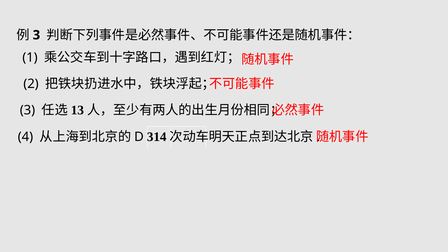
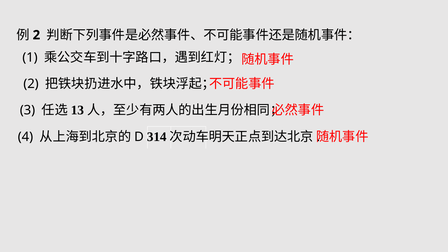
3: 3 -> 2 (36, 35)
